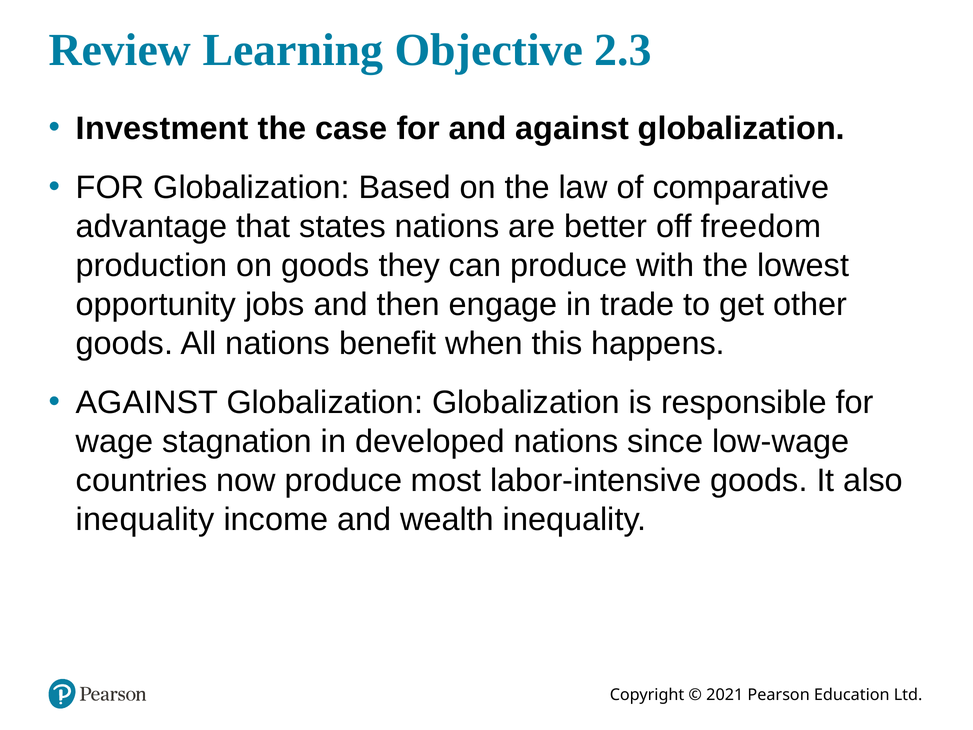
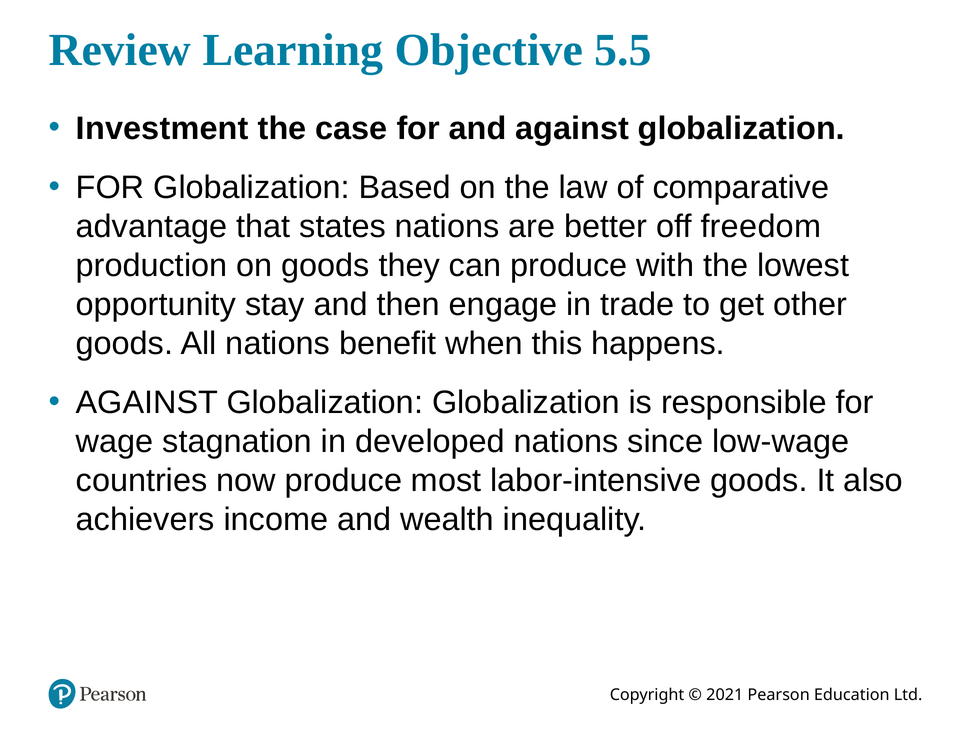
2.3: 2.3 -> 5.5 (623, 50)
jobs: jobs -> stay (275, 304)
inequality: inequality -> achievers (145, 519)
